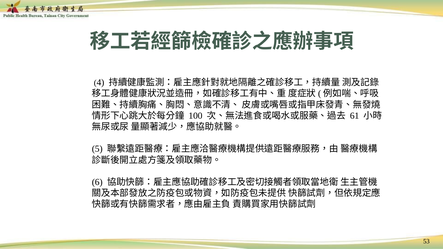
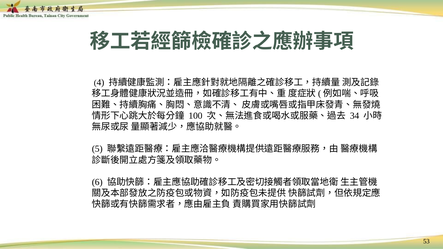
61: 61 -> 34 (355, 116)
